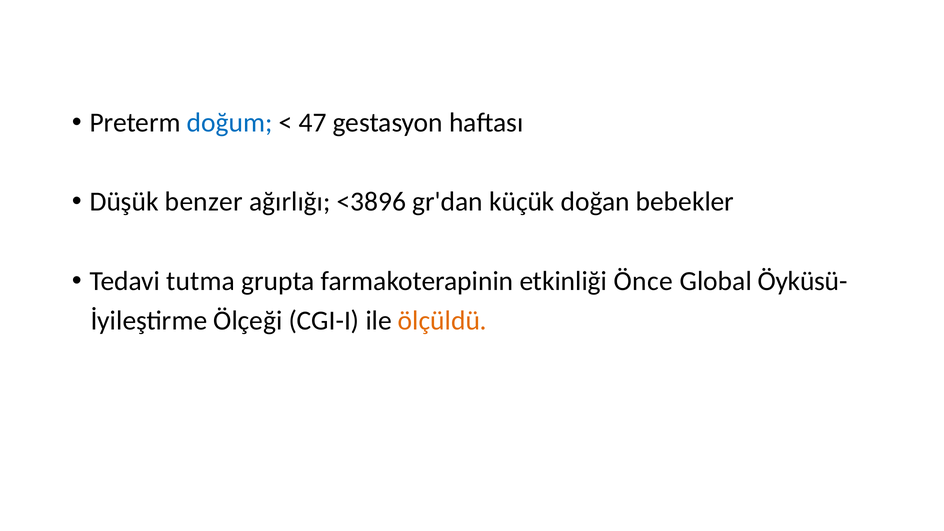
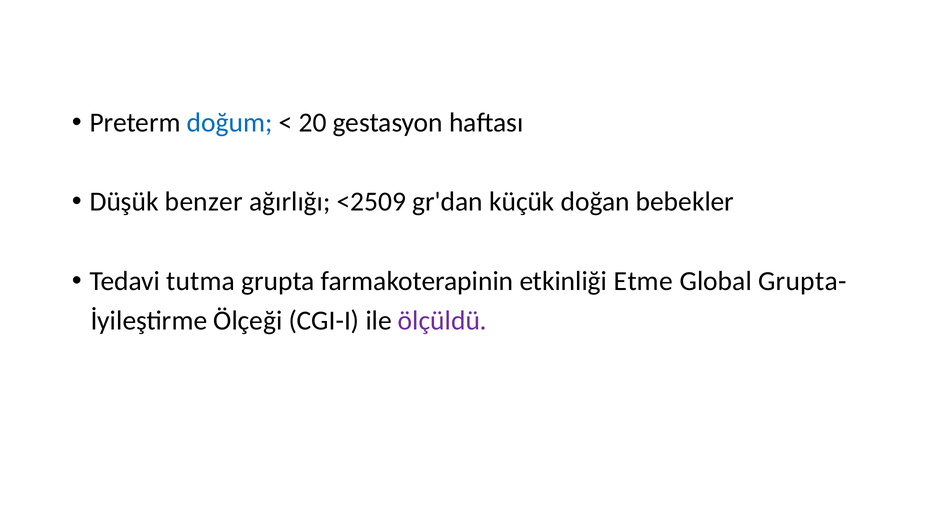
47: 47 -> 20 (313, 123)
<3896: <3896 -> <2509 (371, 202)
Önce: Önce -> Etme (643, 281)
Öyküsü-: Öyküsü- -> Grupta- (802, 281)
ölçüldü colour: orange -> purple (442, 321)
